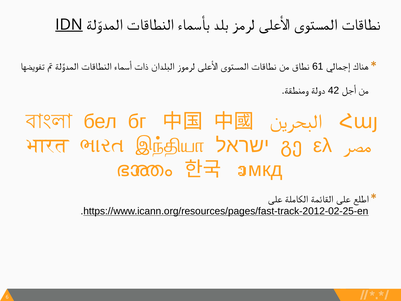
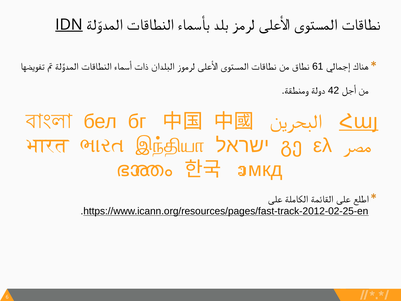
Հայ underline: none -> present (359, 121)
